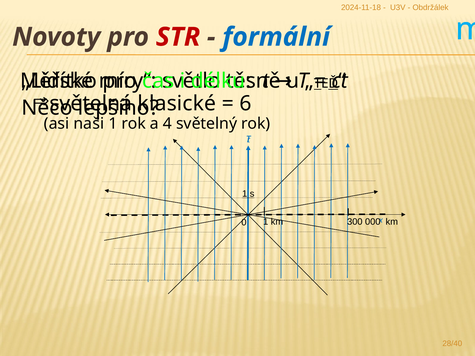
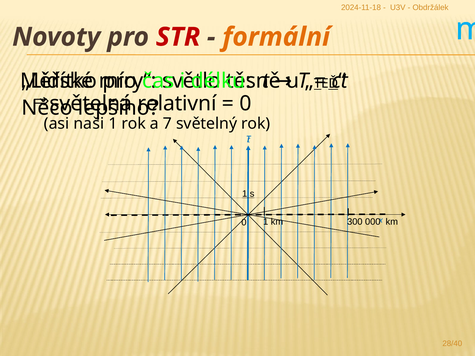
formální colour: blue -> orange (276, 37)
klasické: klasické -> relativní (177, 104)
6: 6 -> 0 (245, 104)
4: 4 -> 7 (167, 124)
